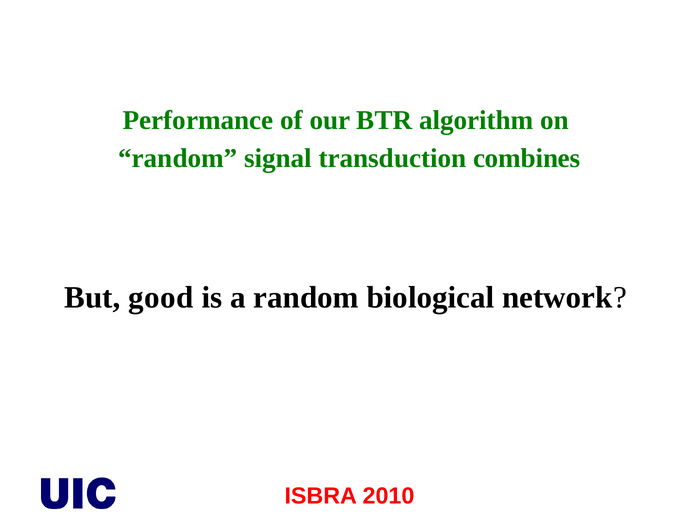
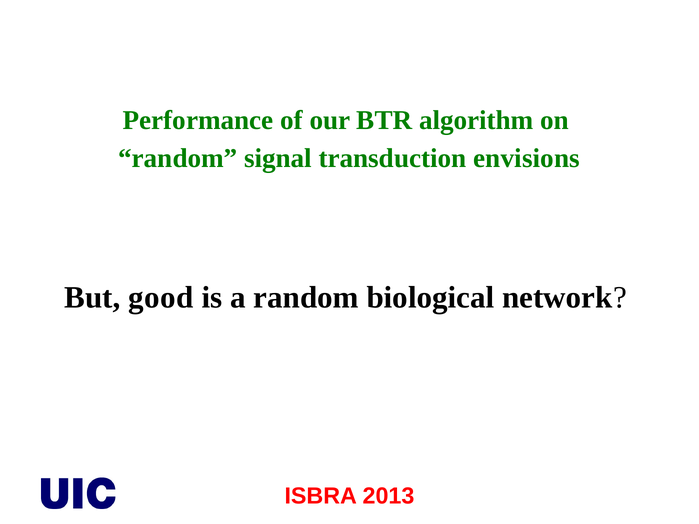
combines: combines -> envisions (527, 158)
2010: 2010 -> 2013 (388, 497)
